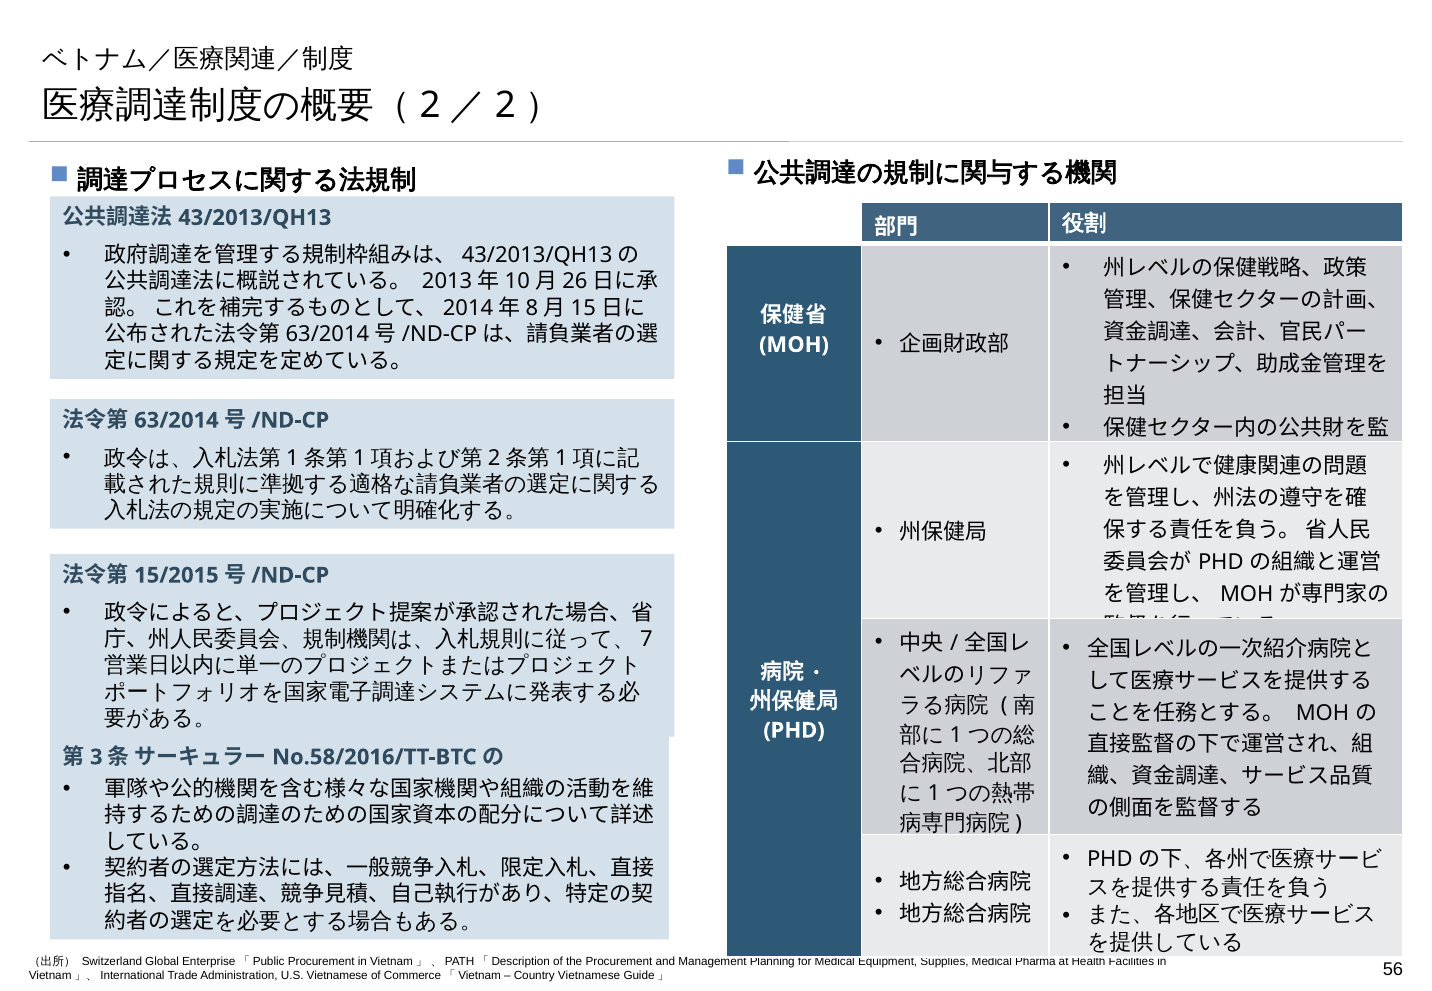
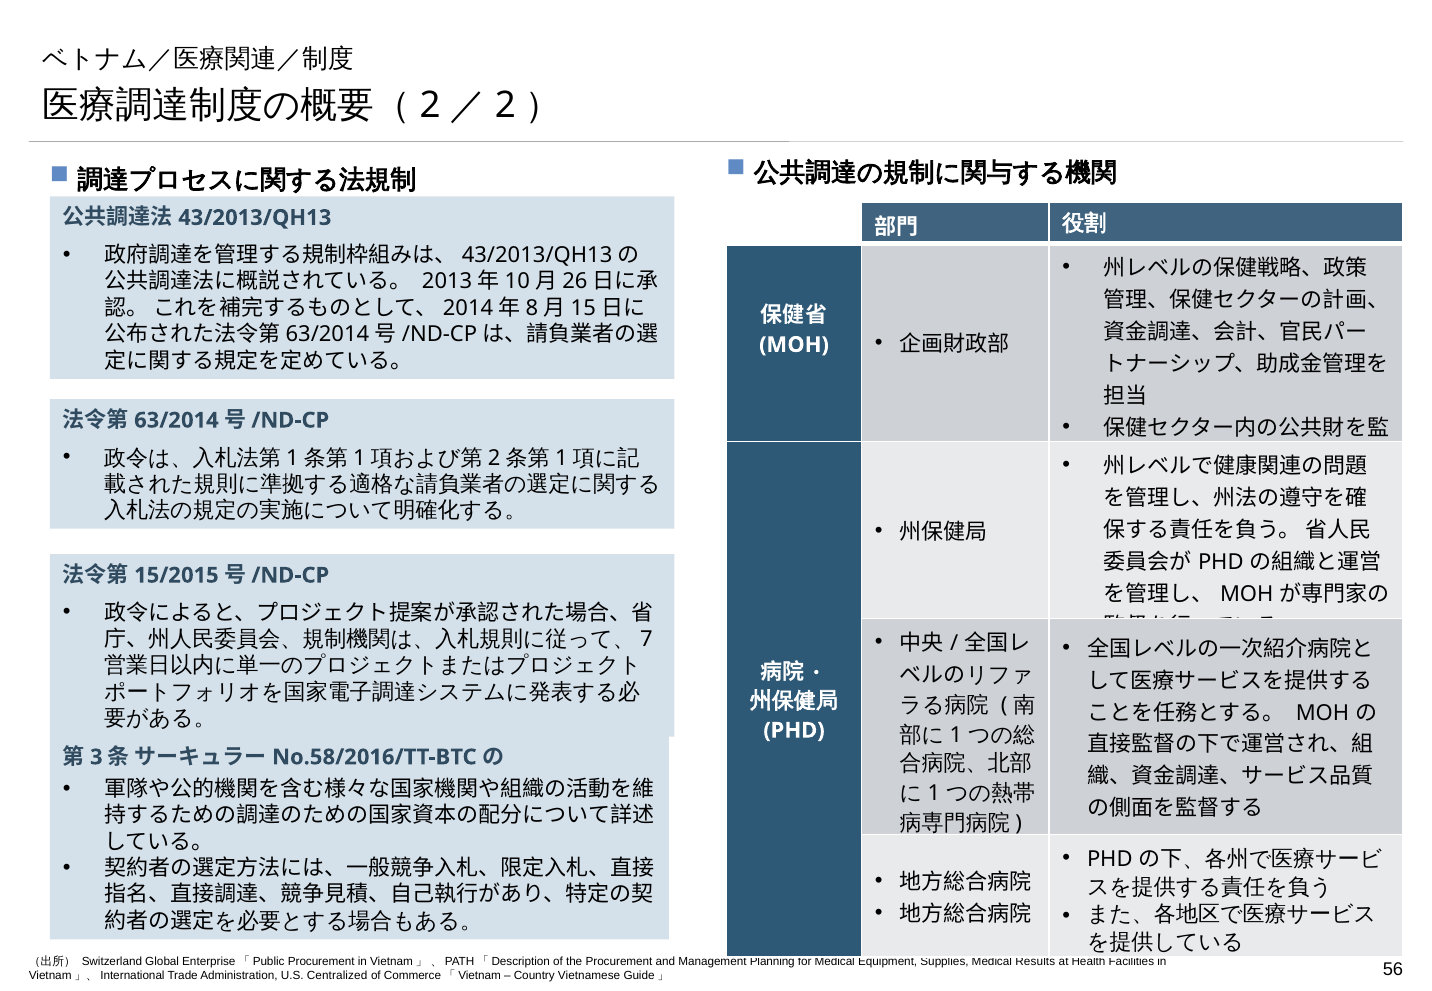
Pharma: Pharma -> Results (1035, 962)
U.S Vietnamese: Vietnamese -> Centralized (337, 976)
